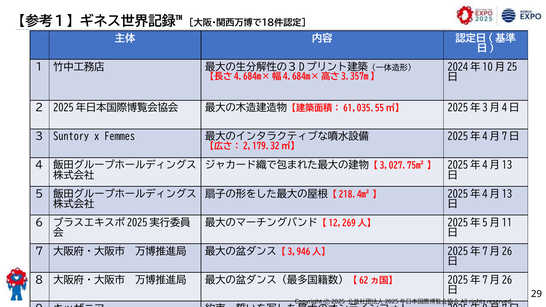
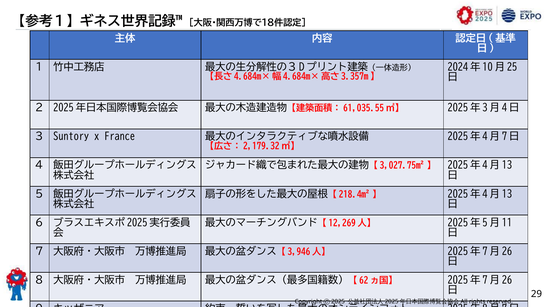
Femmes: Femmes -> France (120, 137)
